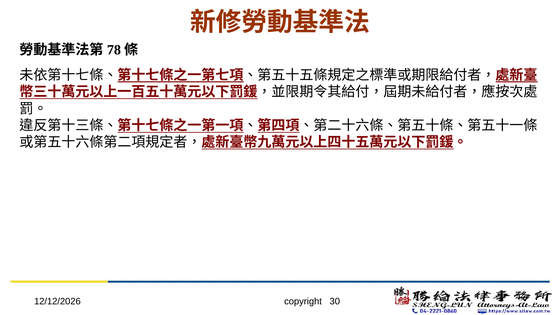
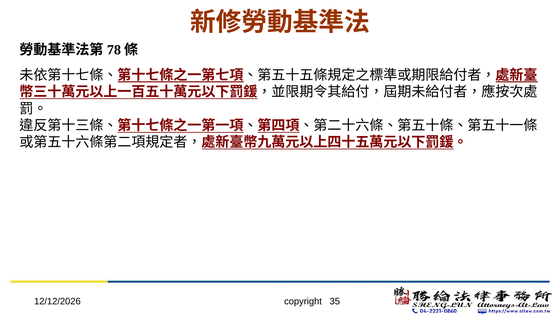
30: 30 -> 35 (335, 301)
